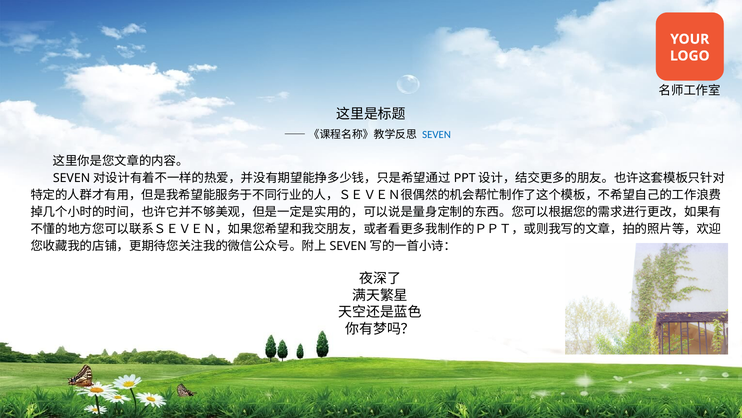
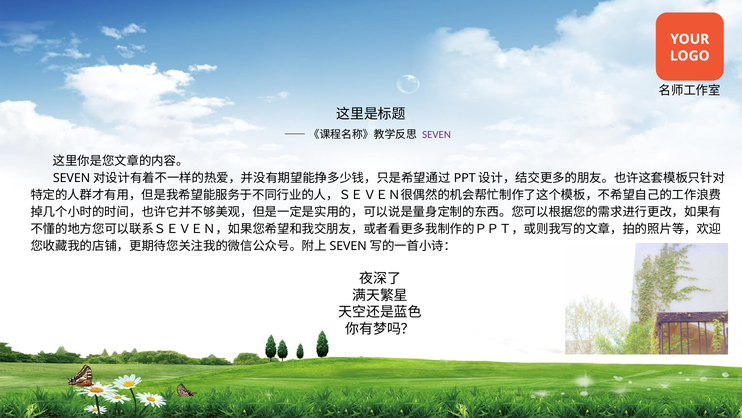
SEVEN colour: blue -> purple (437, 135)
